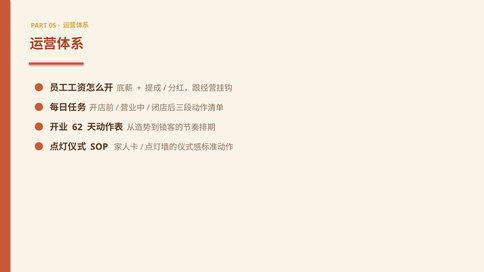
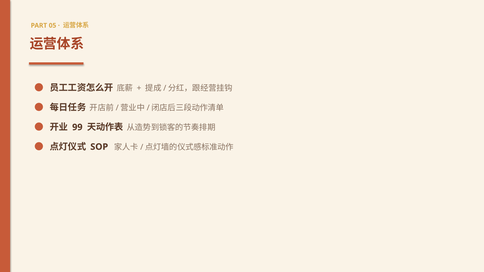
62: 62 -> 99 (77, 127)
